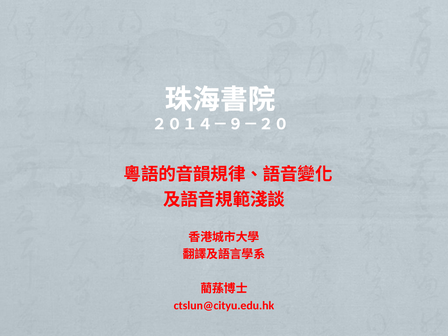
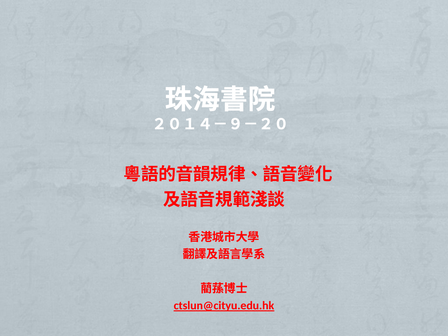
ctslun@cityu.edu.hk underline: none -> present (224, 306)
